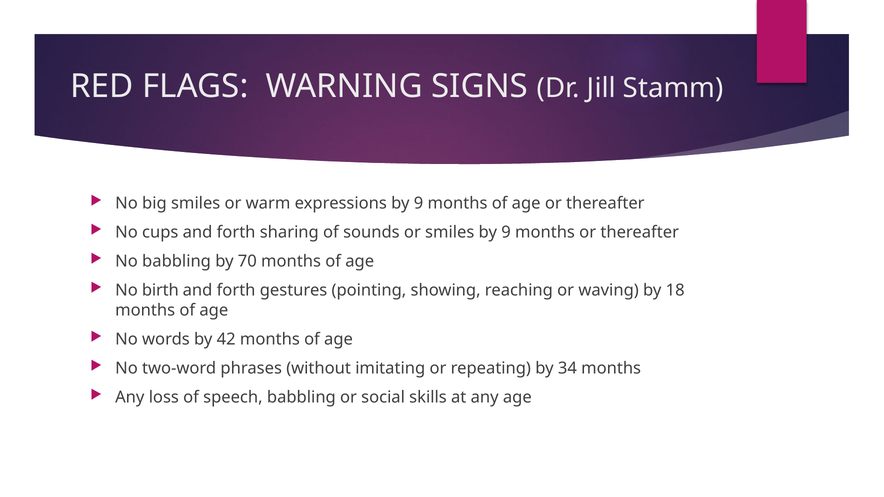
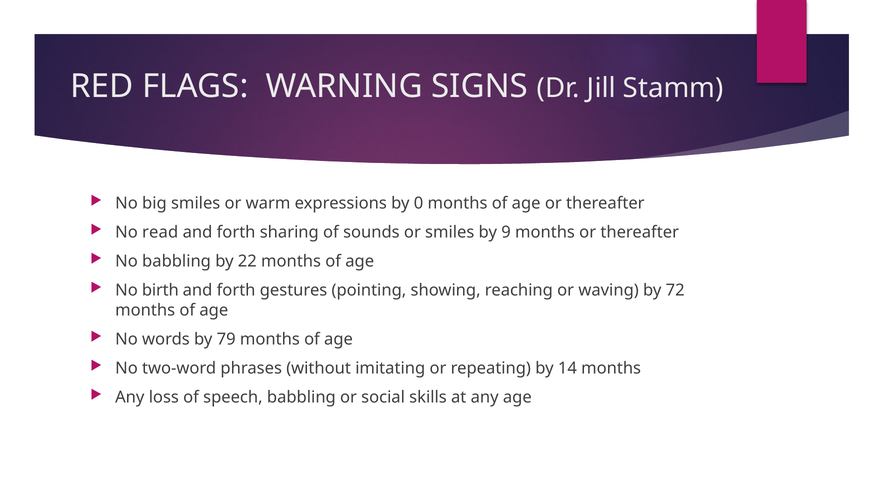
expressions by 9: 9 -> 0 (419, 203)
cups: cups -> read (160, 232)
70: 70 -> 22 (247, 261)
18: 18 -> 72 (675, 291)
42: 42 -> 79 (226, 339)
34: 34 -> 14 (567, 369)
